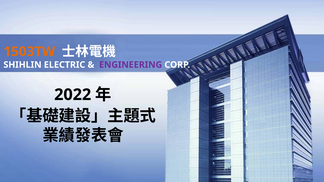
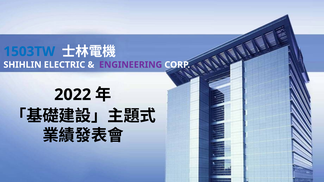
1503TW colour: orange -> blue (29, 52)
